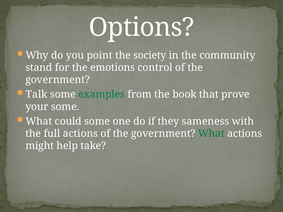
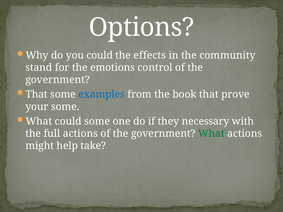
you point: point -> could (100, 55)
society: society -> effects (150, 55)
Talk: Talk -> That (37, 95)
examples colour: green -> blue (102, 95)
sameness: sameness -> necessary (206, 121)
